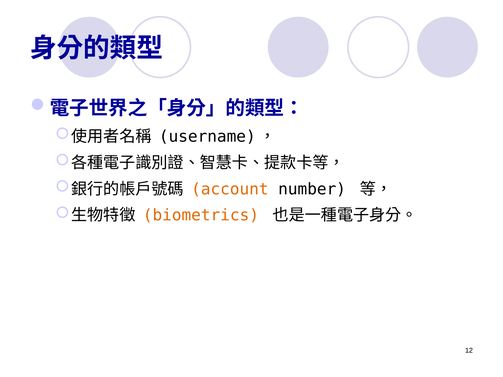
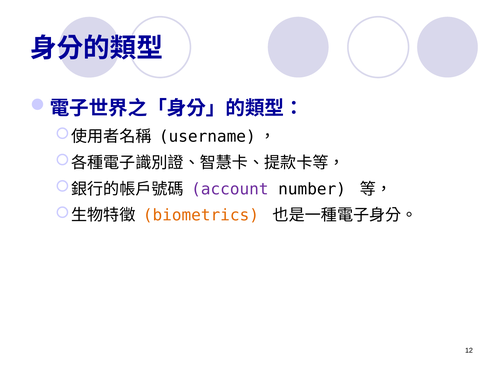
account colour: orange -> purple (230, 189)
